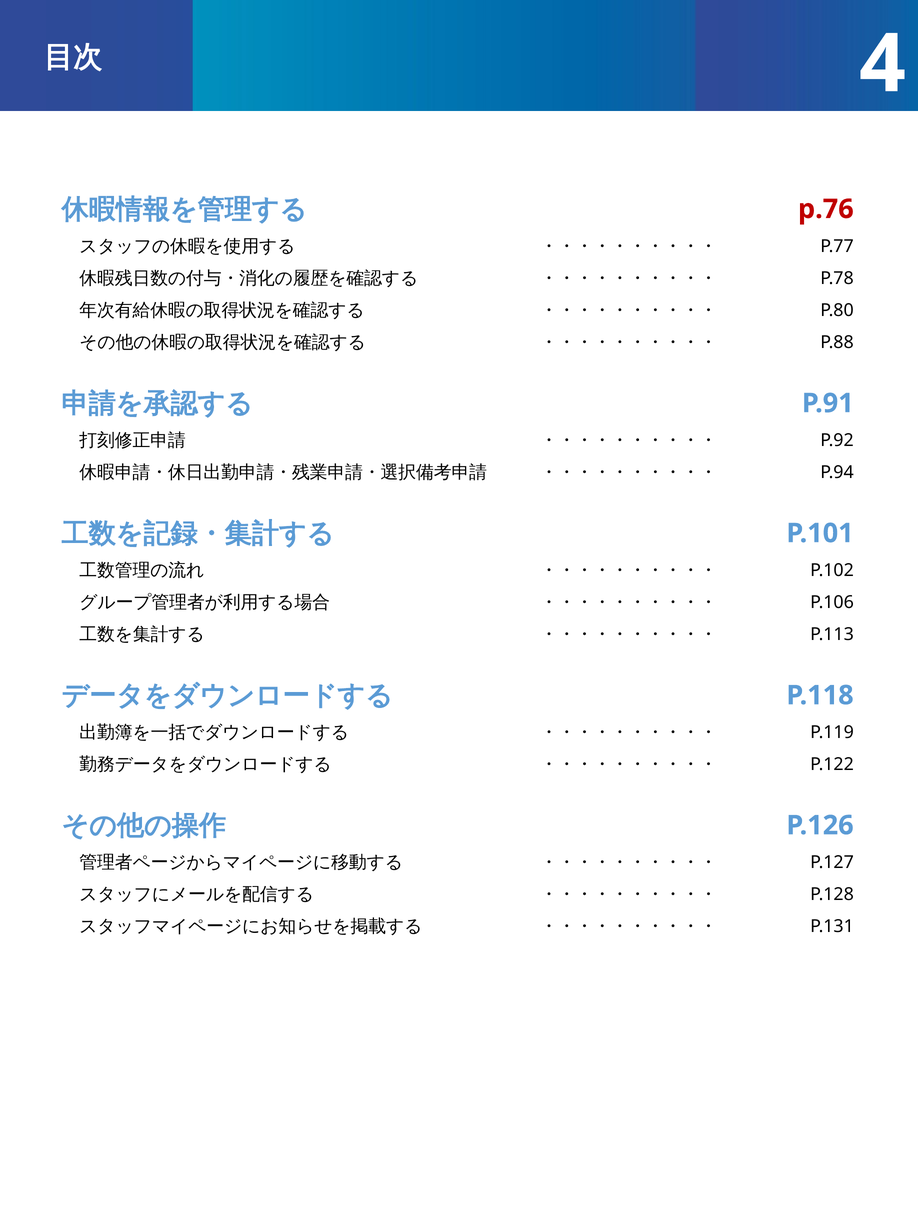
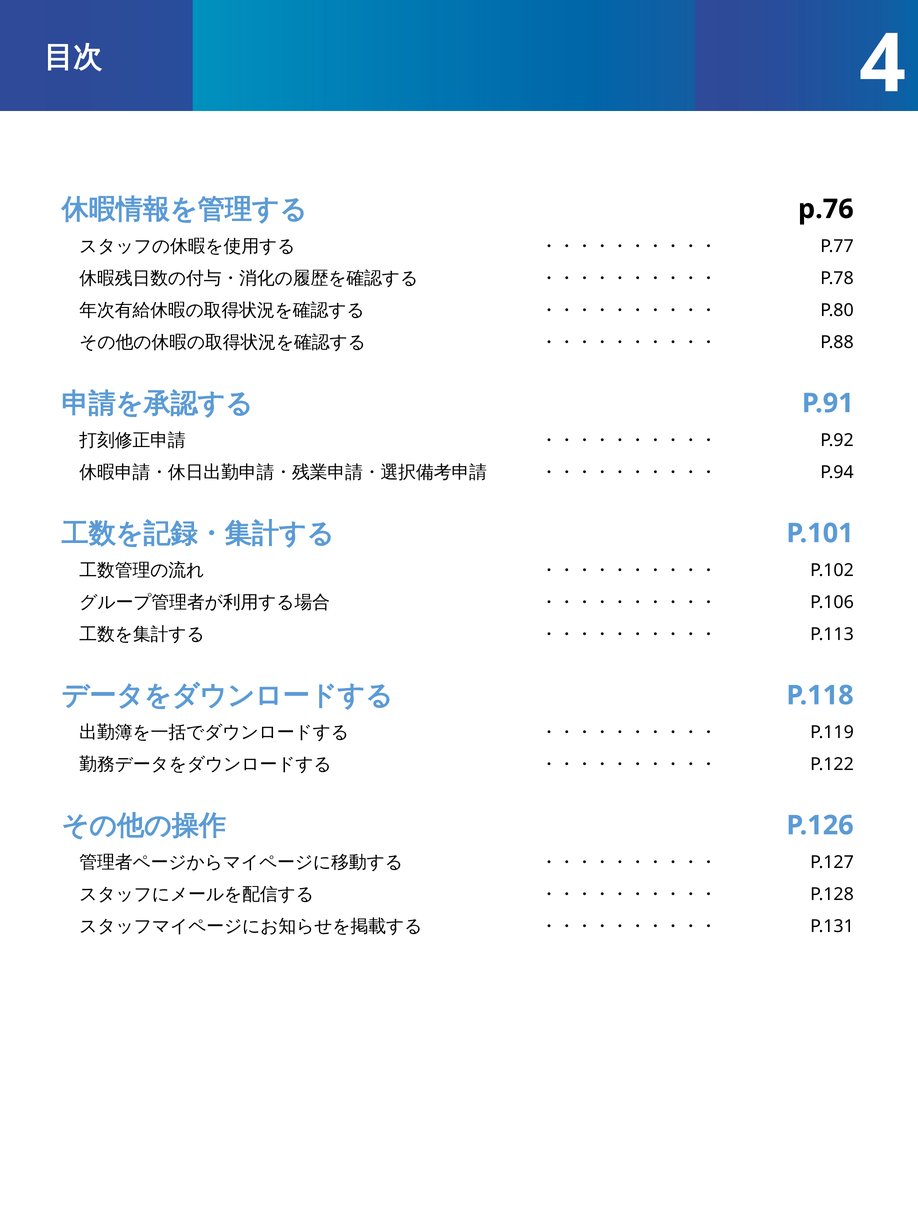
p.76 colour: red -> black (826, 209)
